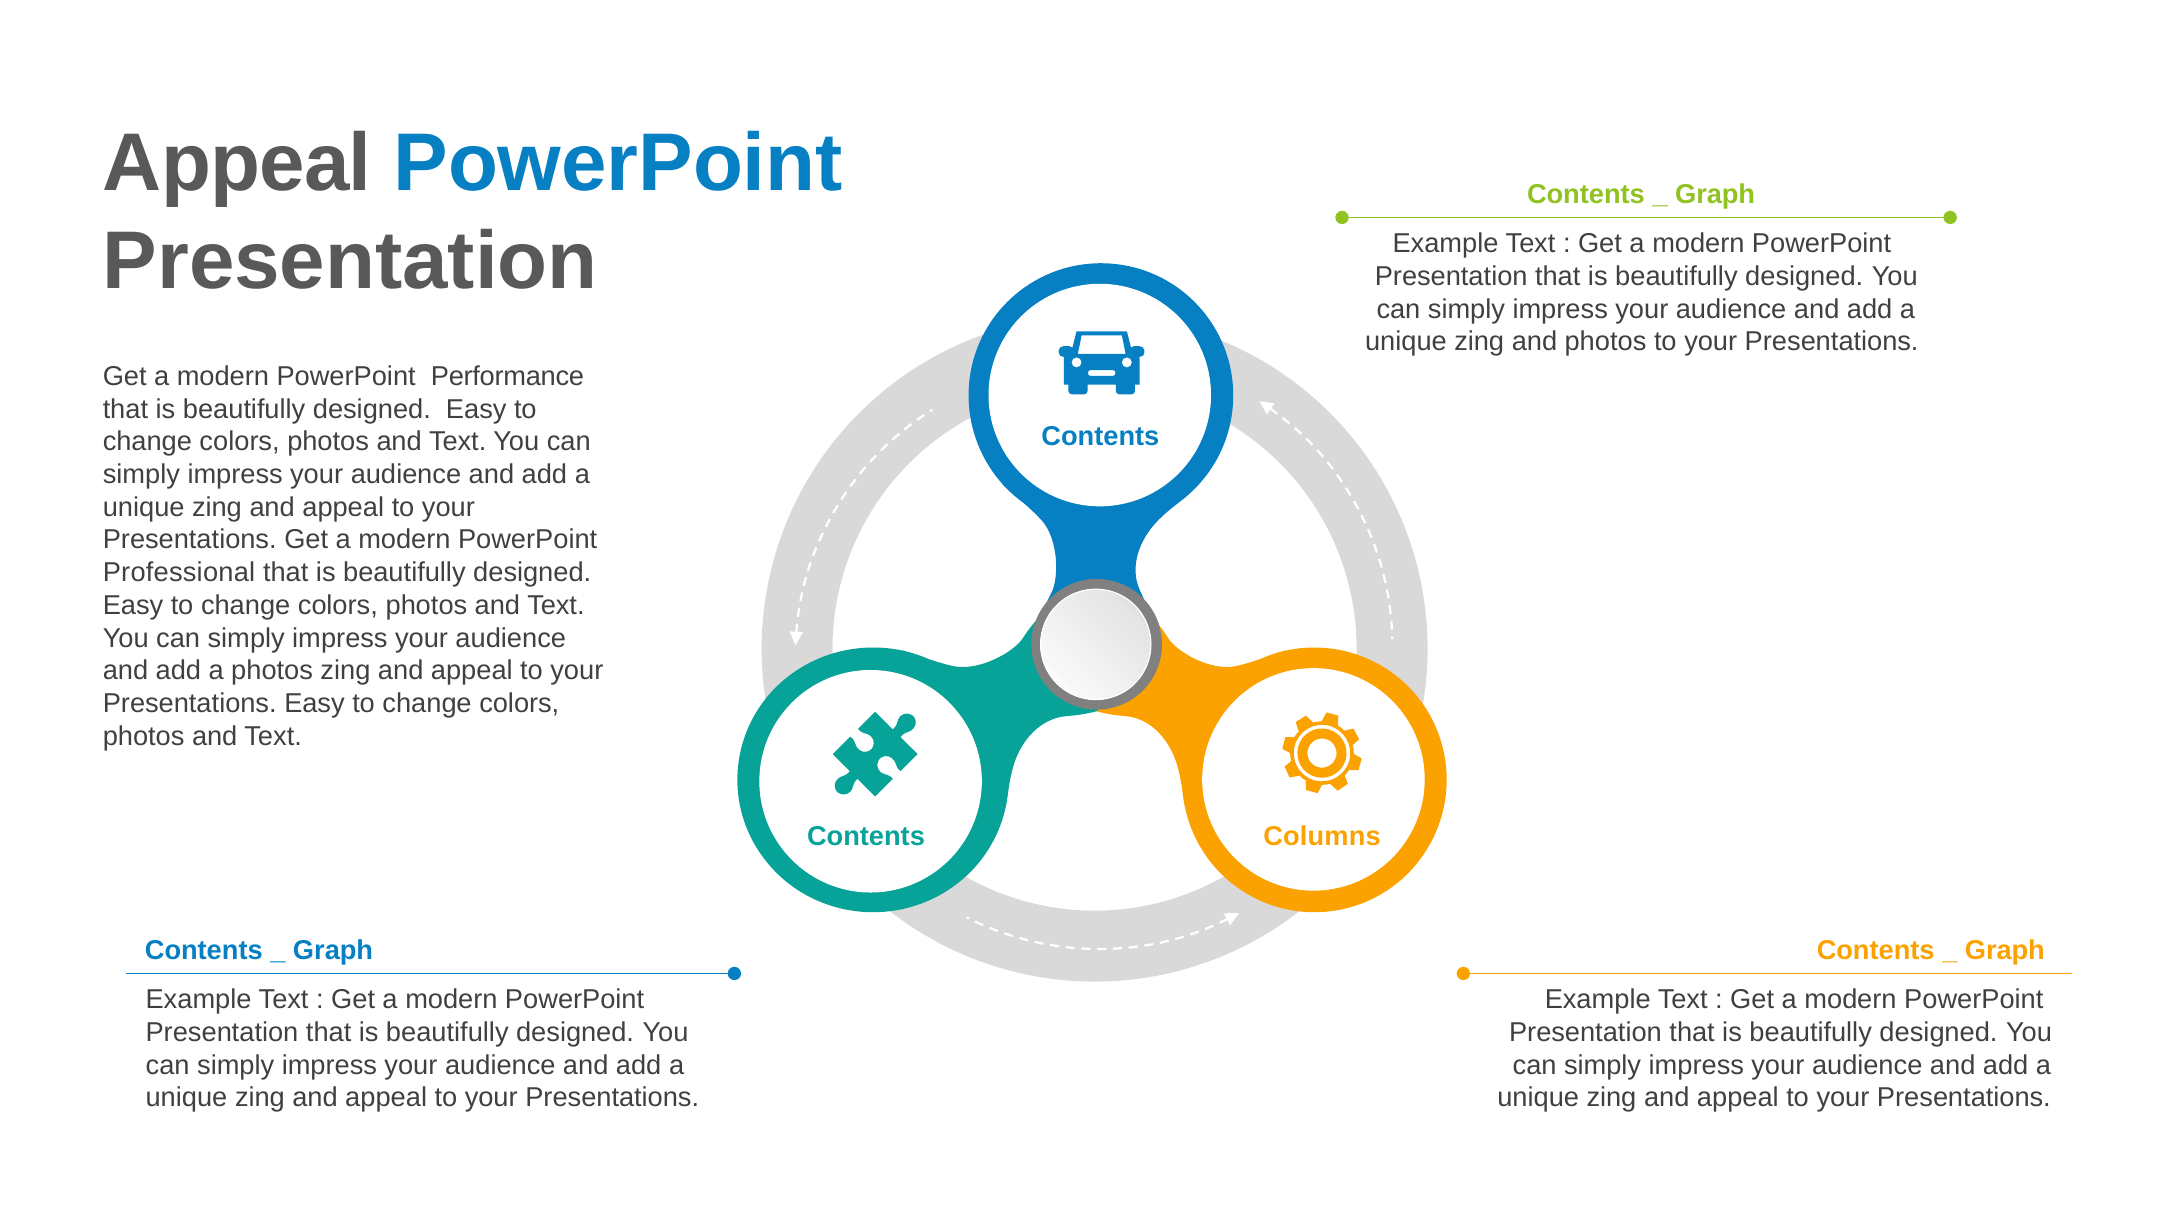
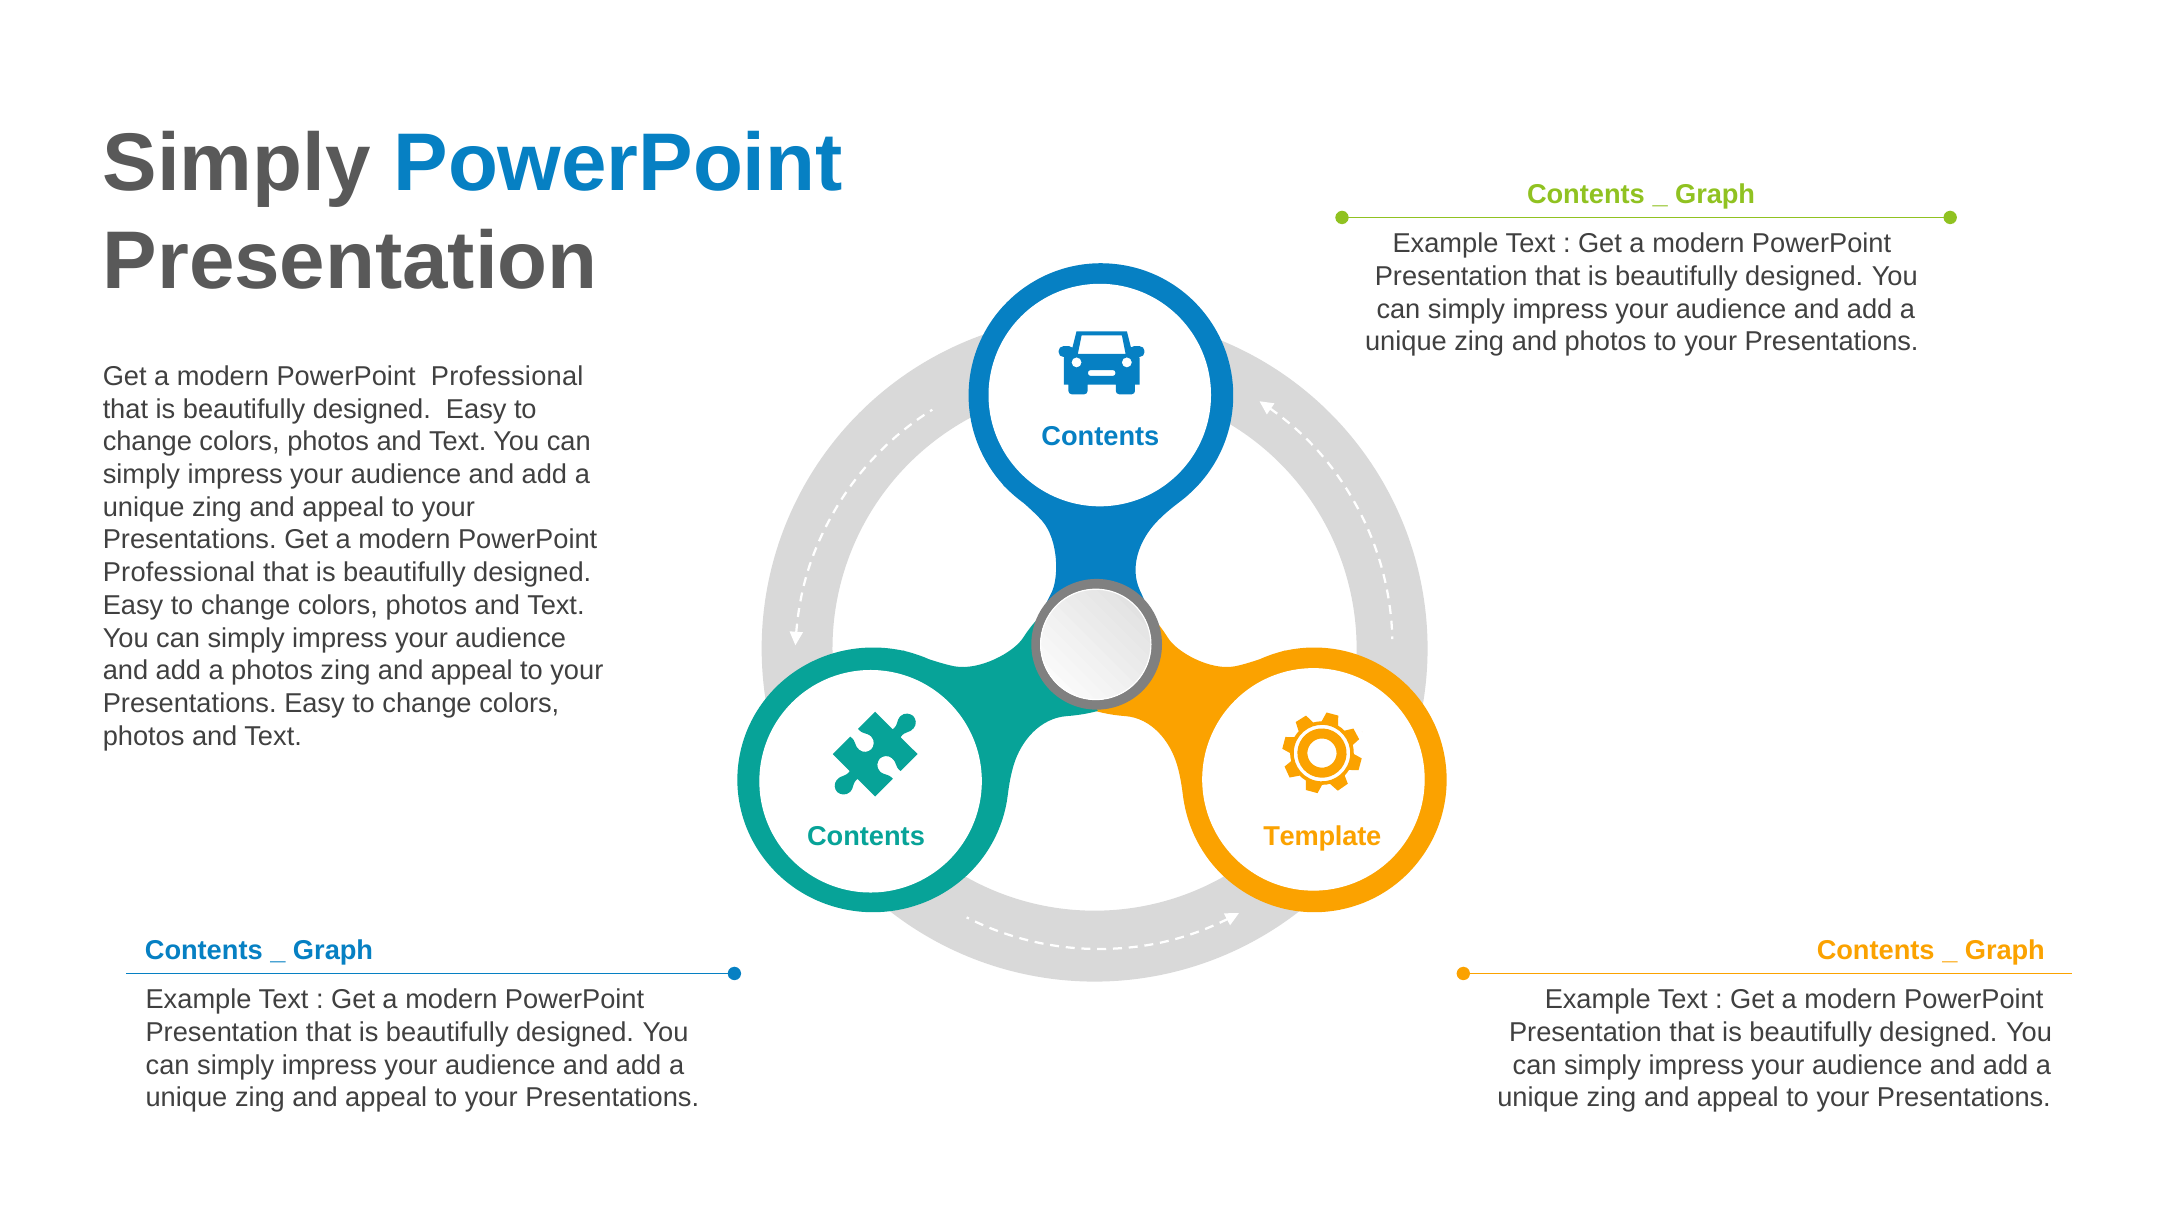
Appeal: Appeal -> Simply (237, 163)
Performance: Performance -> Professional (507, 376)
Columns: Columns -> Template (1322, 836)
